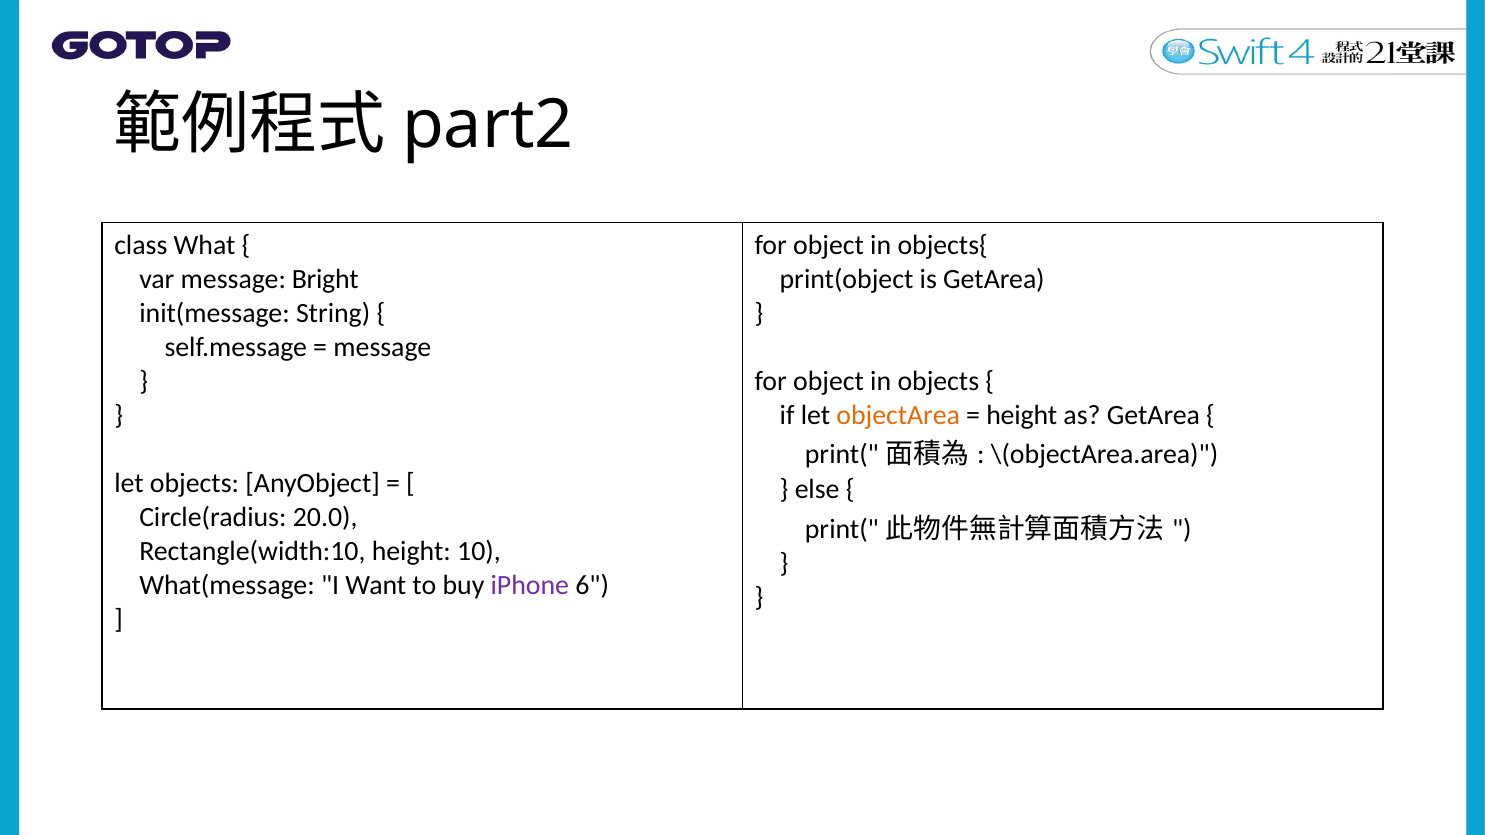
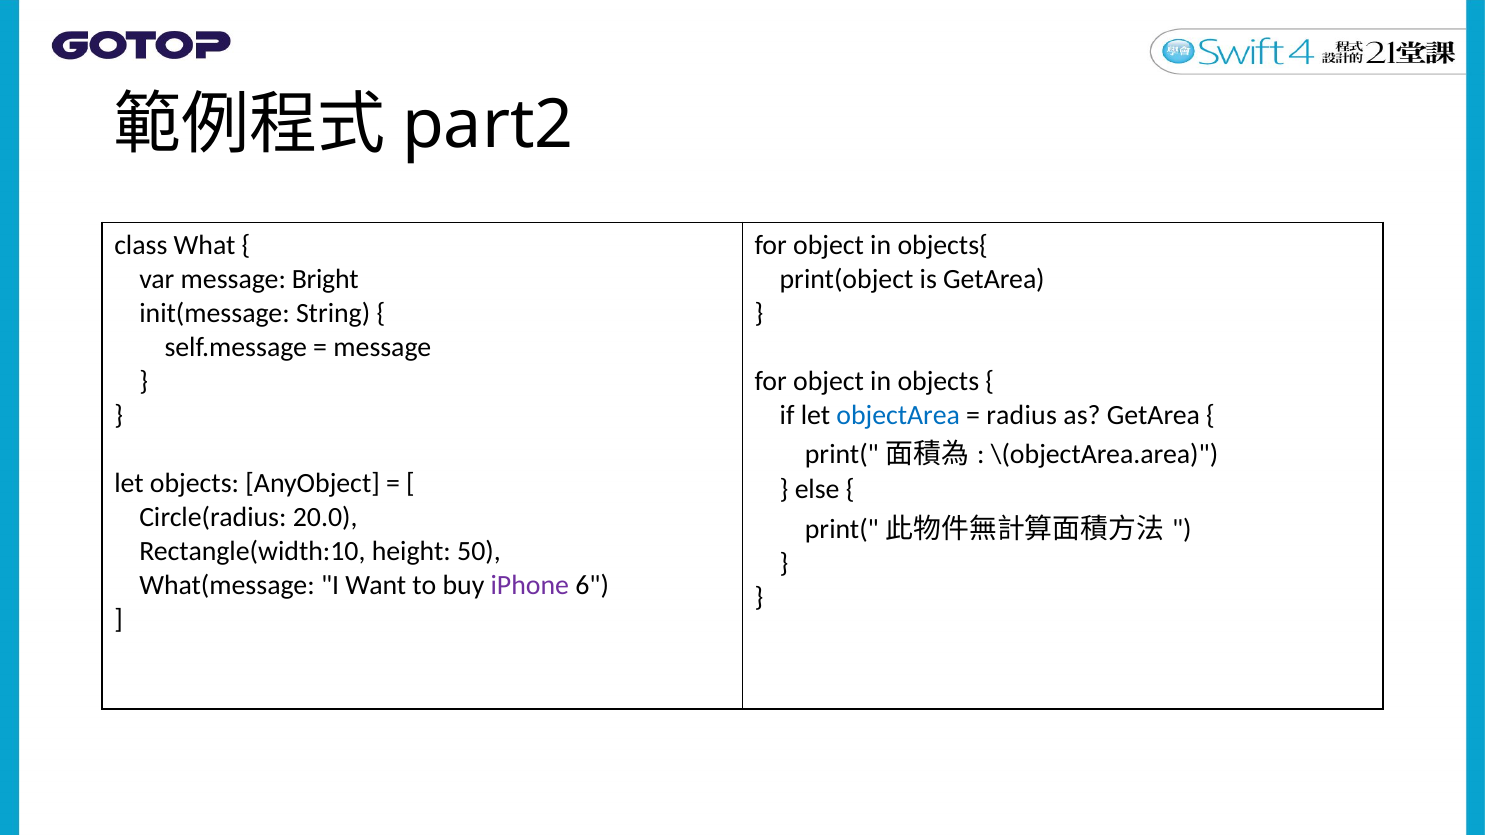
objectArea colour: orange -> blue (898, 415)
height: height -> radius (1022, 415)
10: 10 -> 50 (479, 551)
